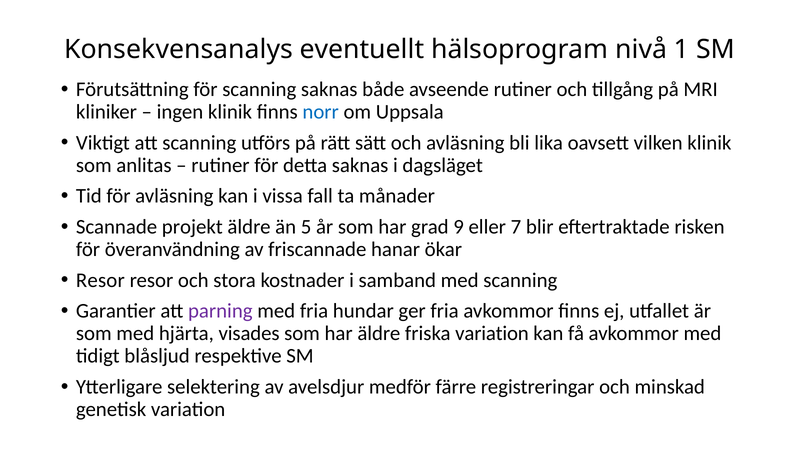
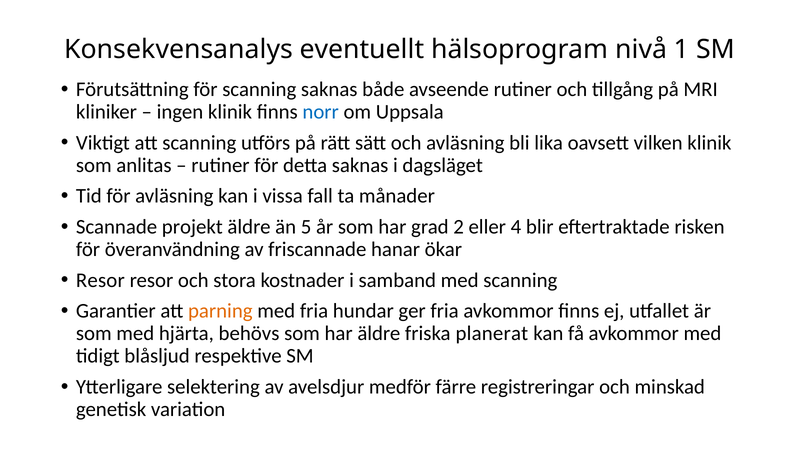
9: 9 -> 2 (459, 227)
7: 7 -> 4 (516, 227)
parning colour: purple -> orange (220, 311)
visades: visades -> behövs (249, 334)
friska variation: variation -> planerat (492, 334)
